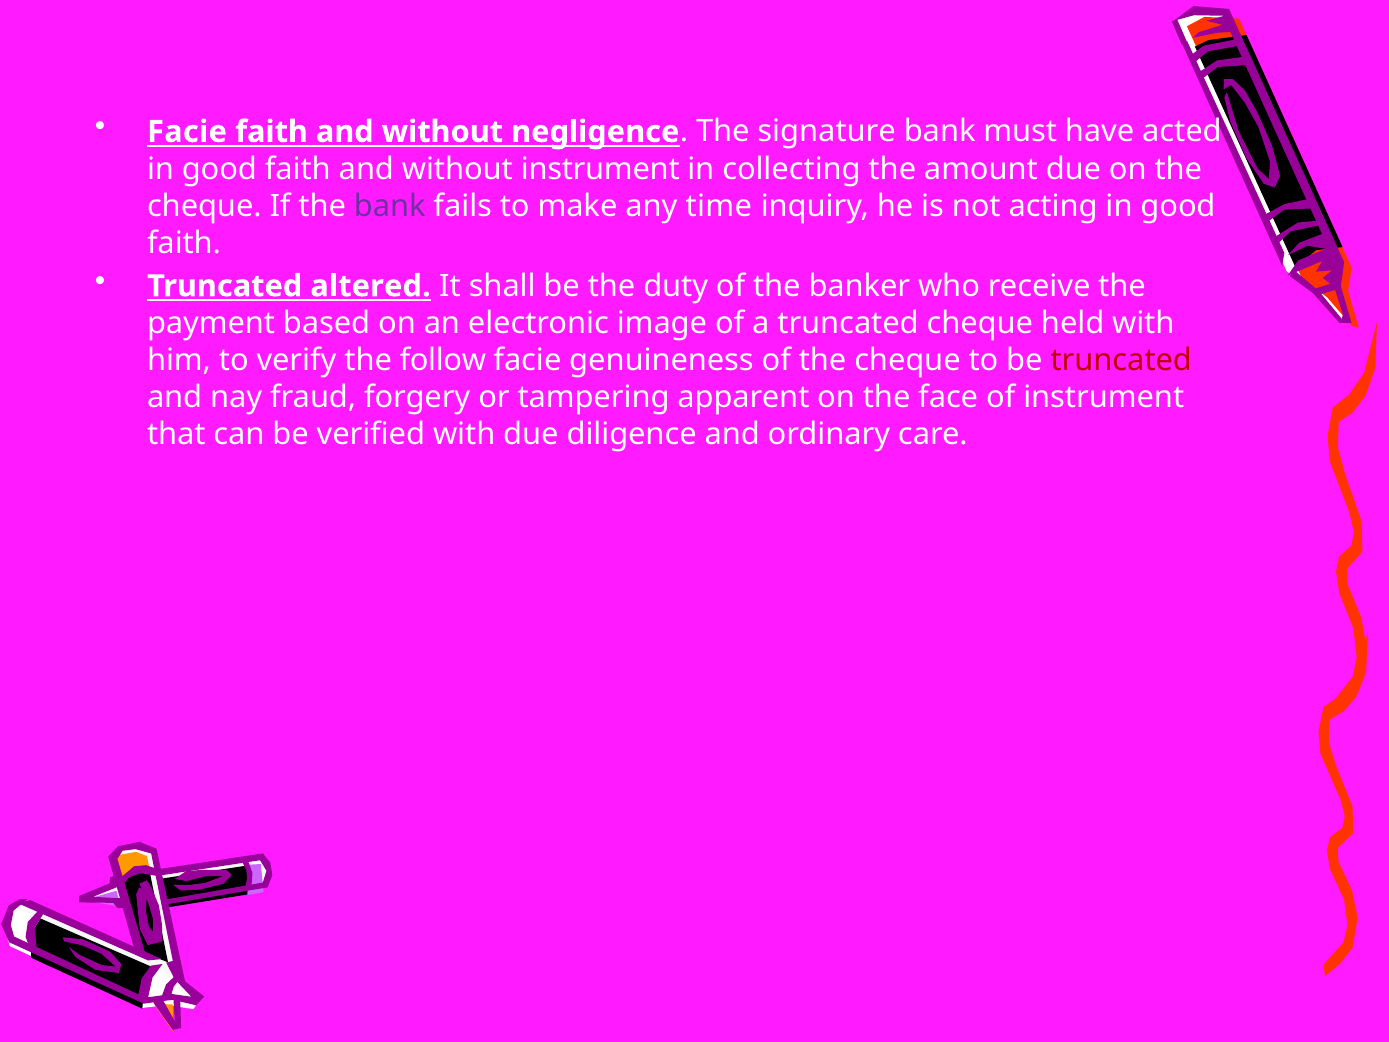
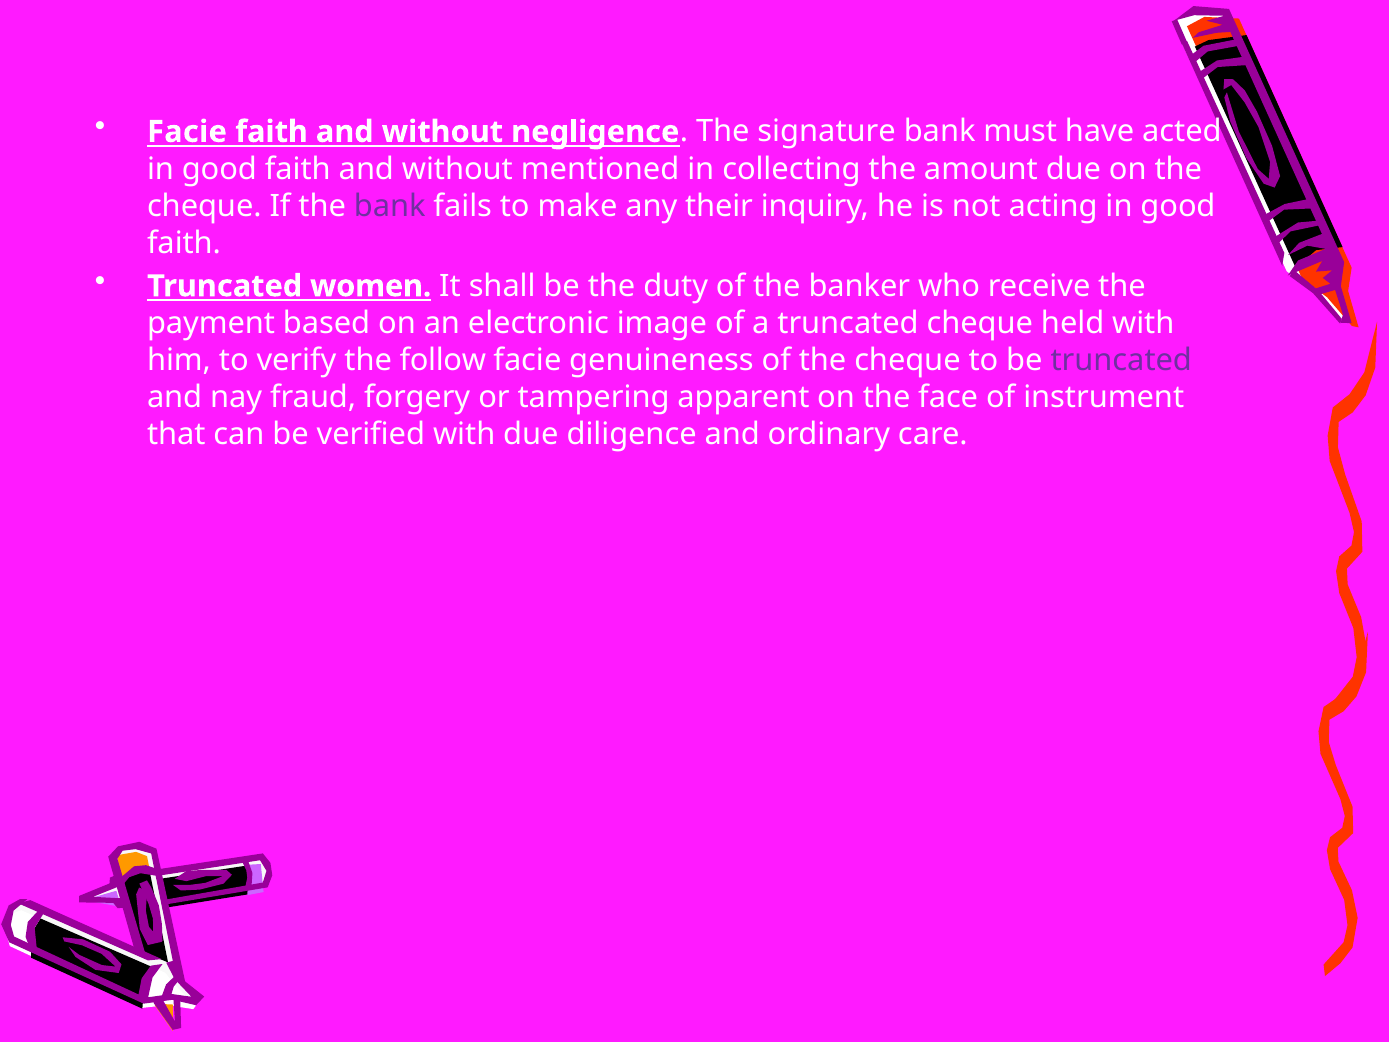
without instrument: instrument -> mentioned (600, 169)
time: time -> their (719, 206)
altered: altered -> women (371, 286)
truncated colour: red -> purple (1121, 360)
